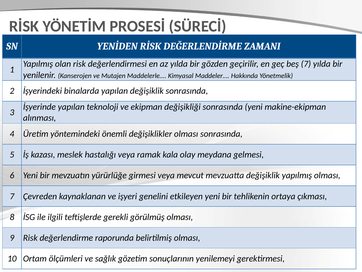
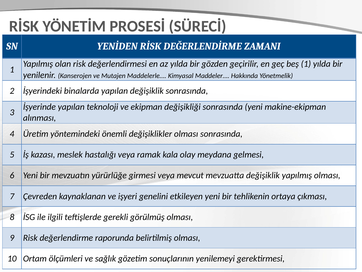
beş 7: 7 -> 1 (306, 64)
